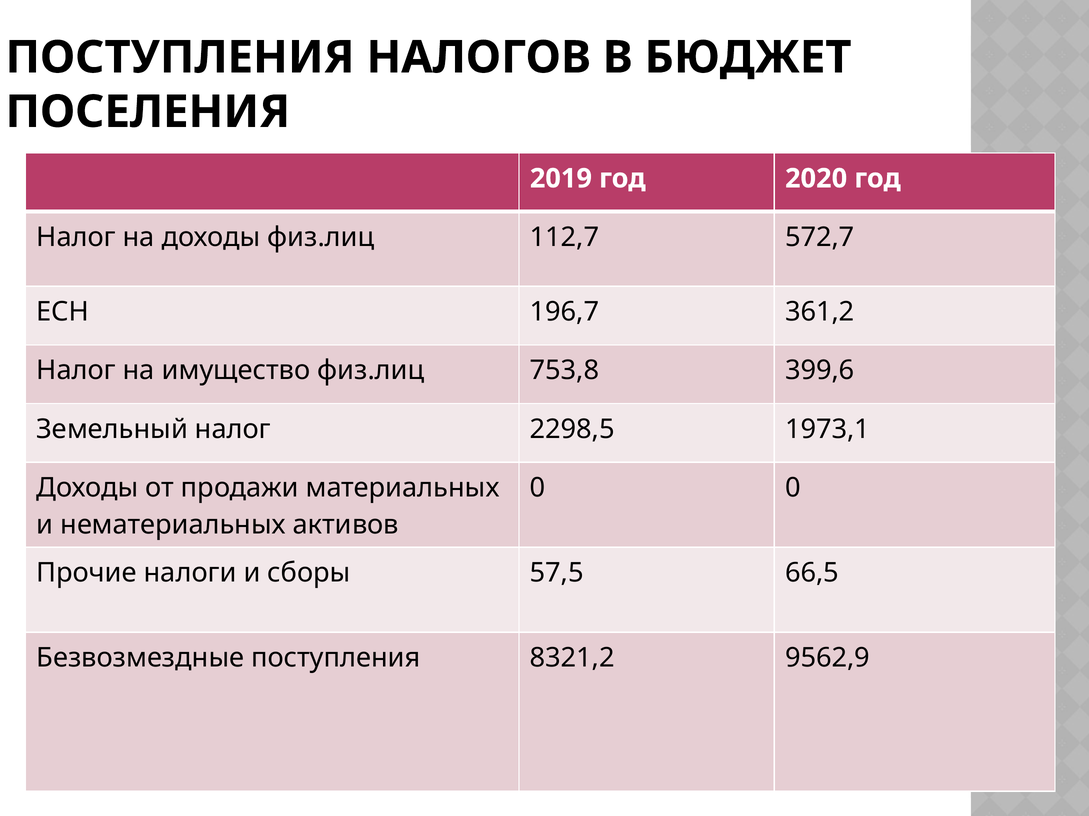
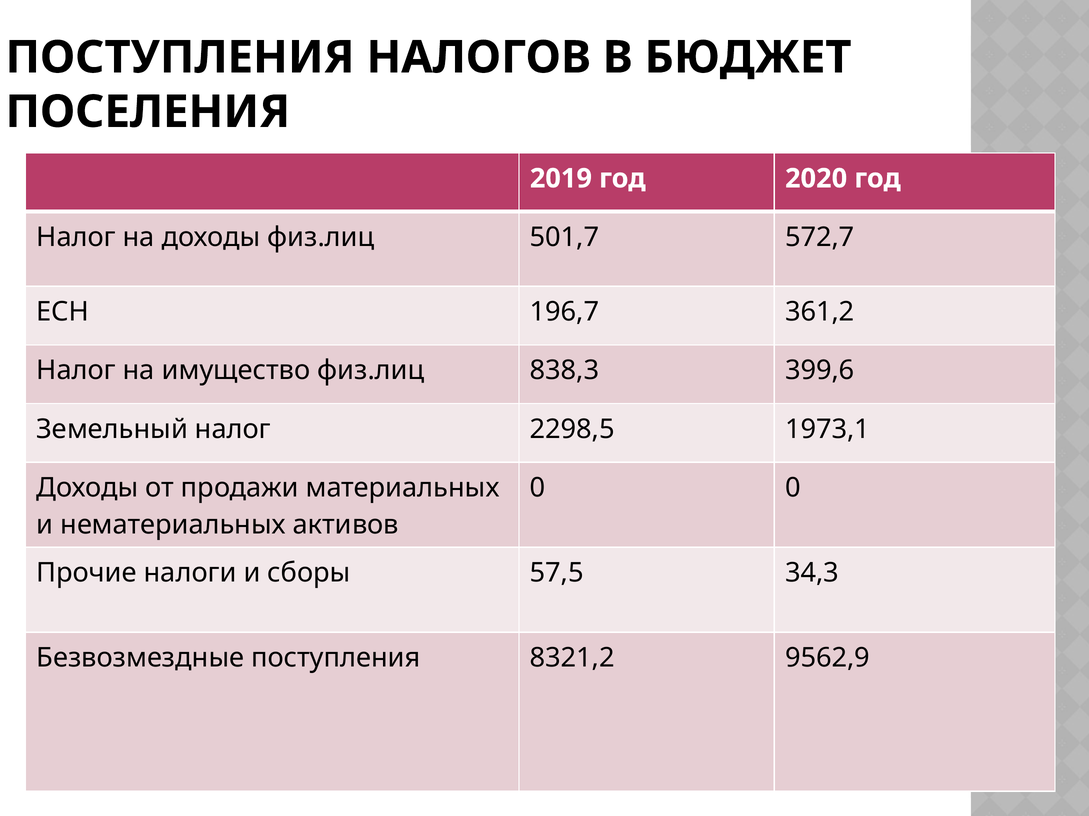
112,7: 112,7 -> 501,7 (565, 237)
753,8: 753,8 -> 838,3 (565, 371)
66,5: 66,5 -> 34,3 (812, 573)
